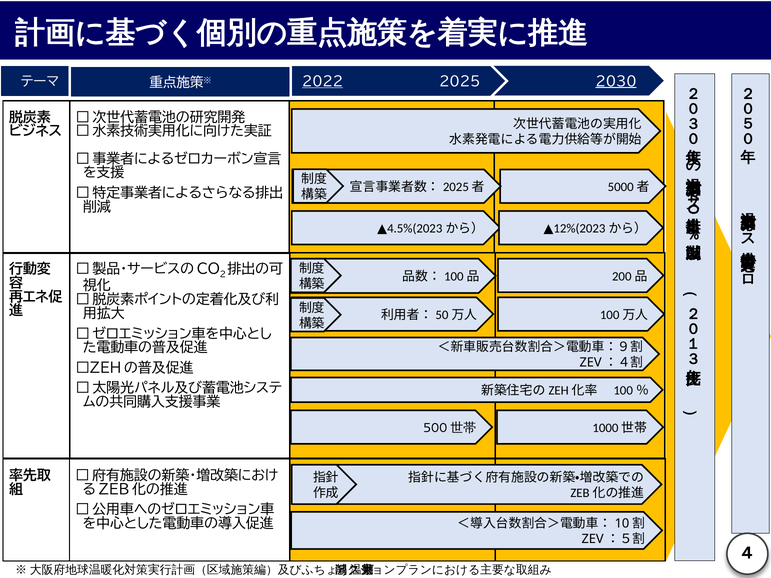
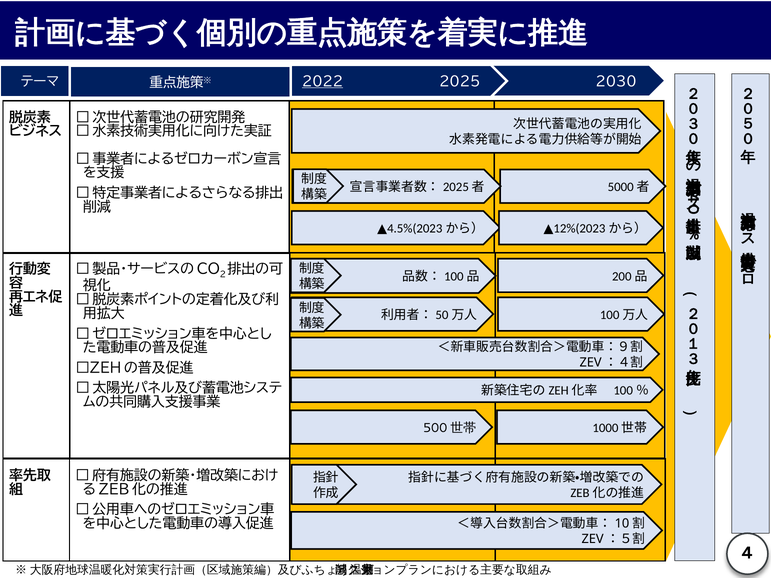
2030 underline: present -> none (616, 82)
